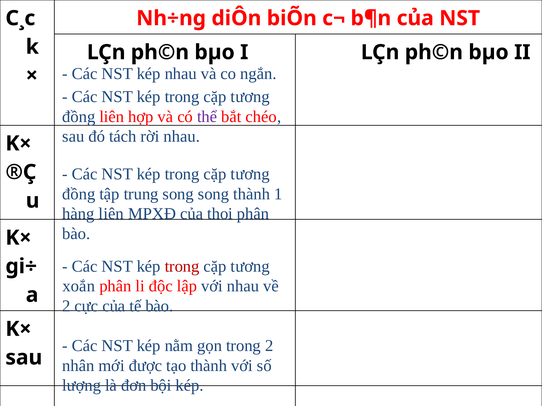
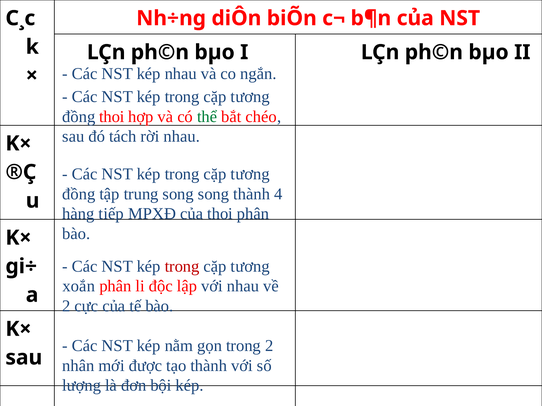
đồng liên: liên -> thoi (112, 117)
thể colour: purple -> green (207, 117)
1: 1 -> 4 (278, 194)
hàng liên: liên -> tiếp (111, 214)
